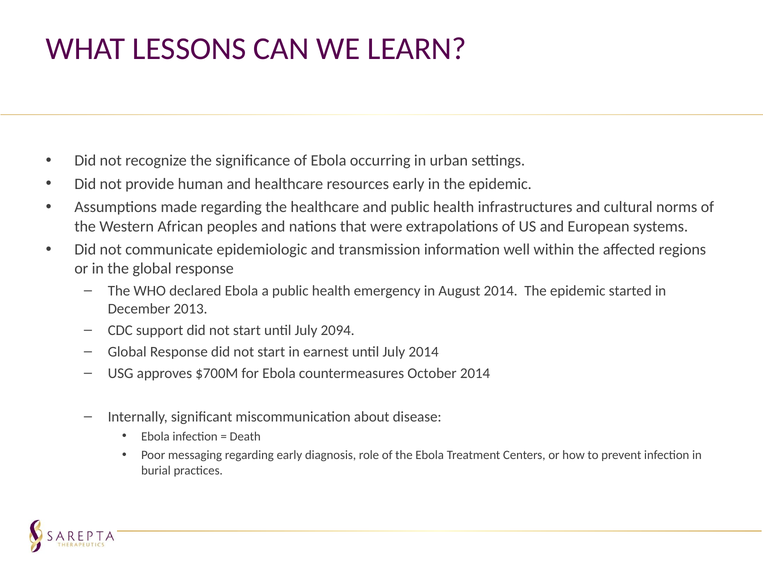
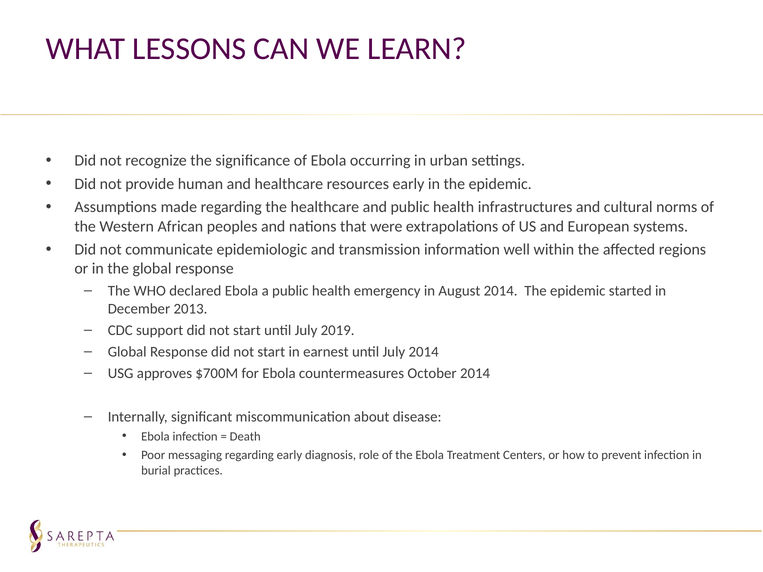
2094: 2094 -> 2019 (338, 330)
